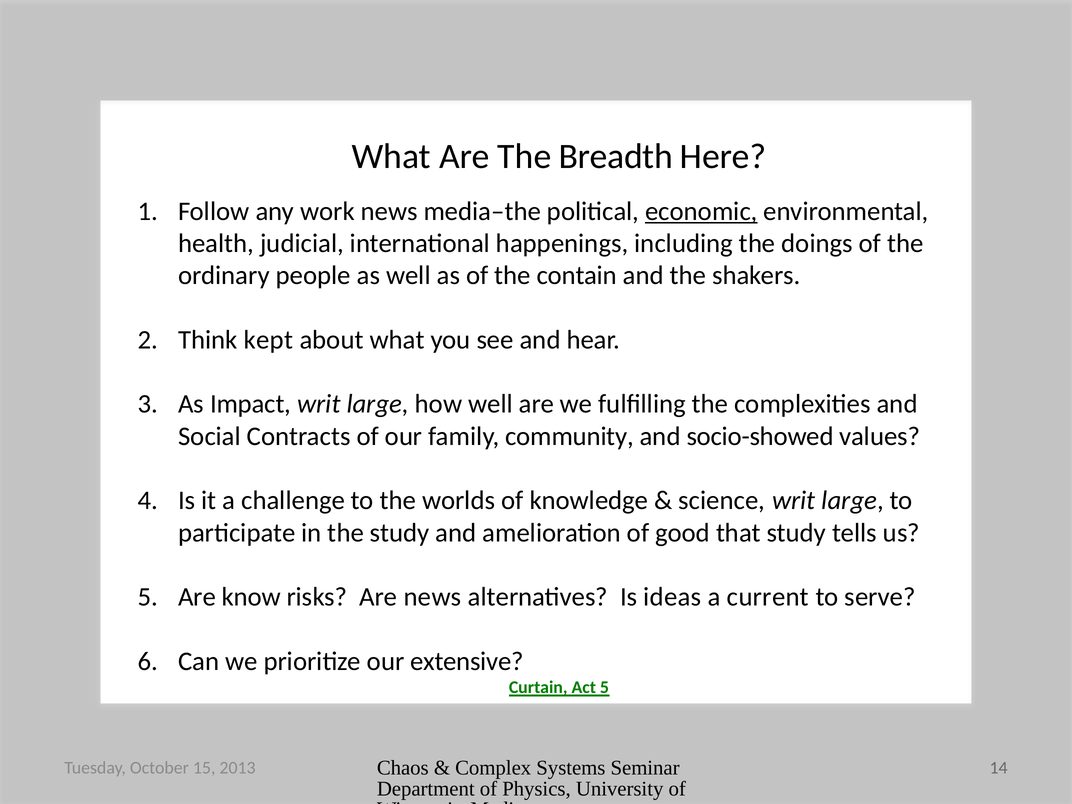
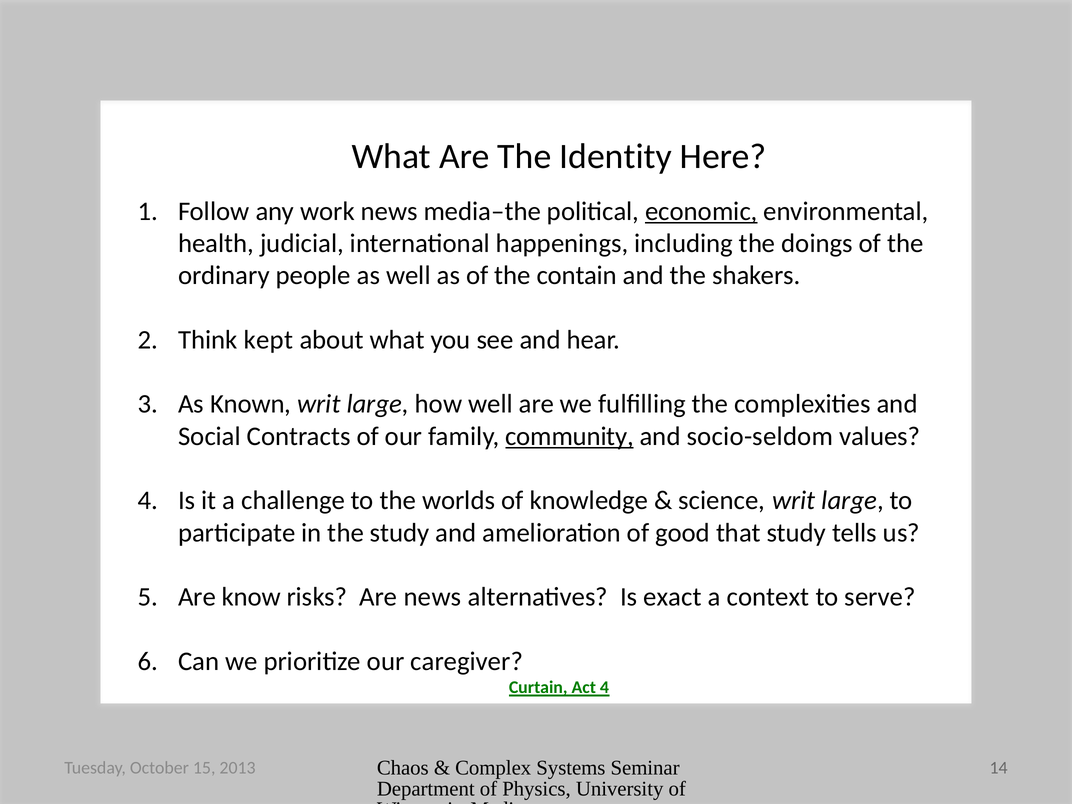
Breadth: Breadth -> Identity (616, 156)
Impact: Impact -> Known (251, 404)
community underline: none -> present (570, 436)
socio-showed: socio-showed -> socio-seldom (760, 436)
ideas: ideas -> exact (672, 597)
current: current -> context (768, 597)
extensive: extensive -> caregiver (467, 661)
Act 5: 5 -> 4 (605, 688)
